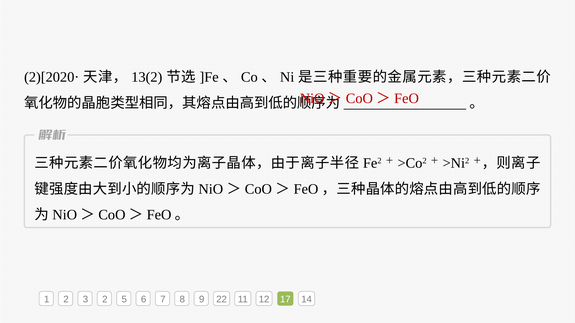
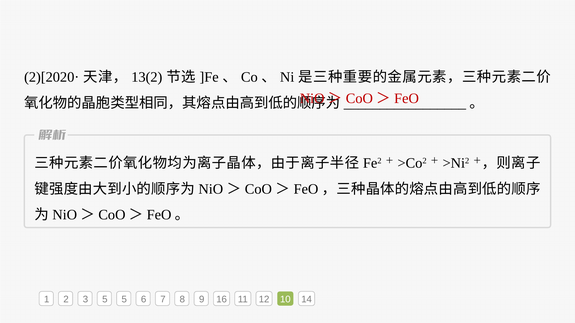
3 2: 2 -> 5 (105, 300)
22: 22 -> 16 (222, 300)
17: 17 -> 10 (285, 300)
